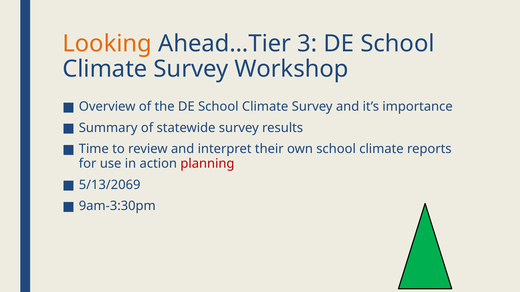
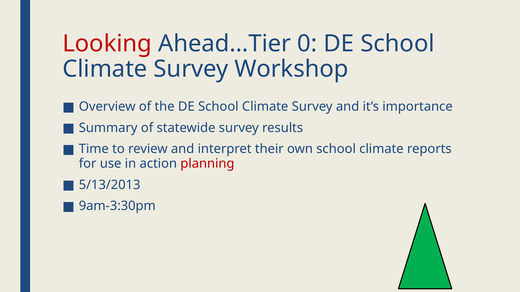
Looking colour: orange -> red (107, 44)
3: 3 -> 0 (307, 44)
5/13/2069: 5/13/2069 -> 5/13/2013 (110, 185)
